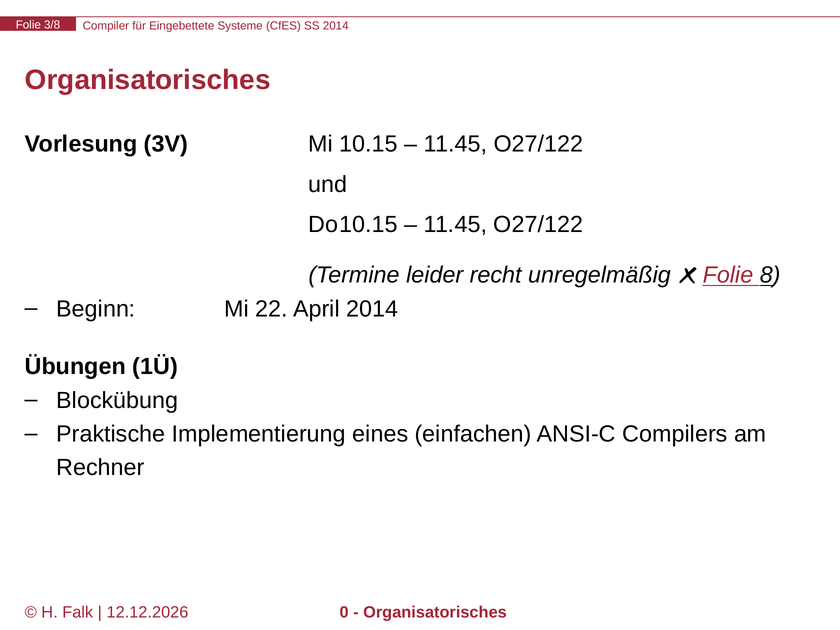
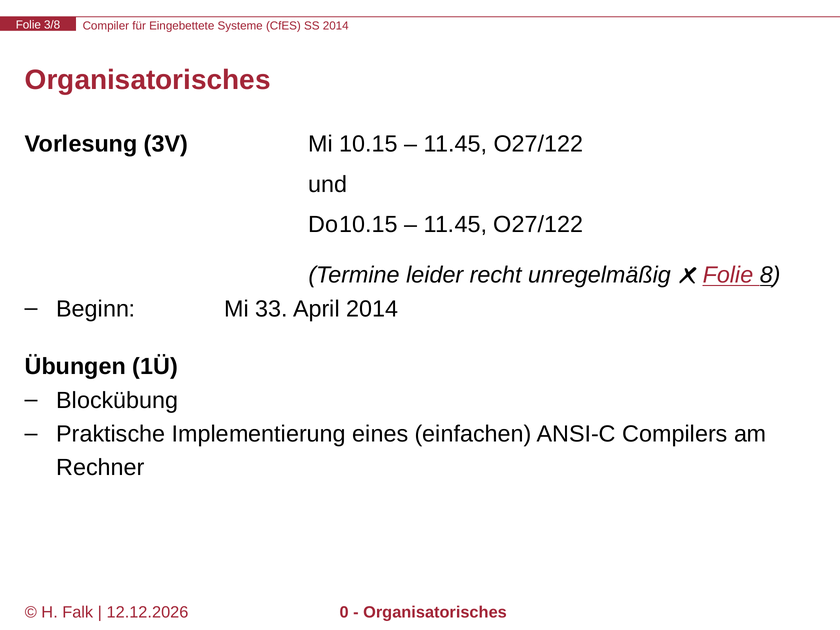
22: 22 -> 33 (272, 309)
